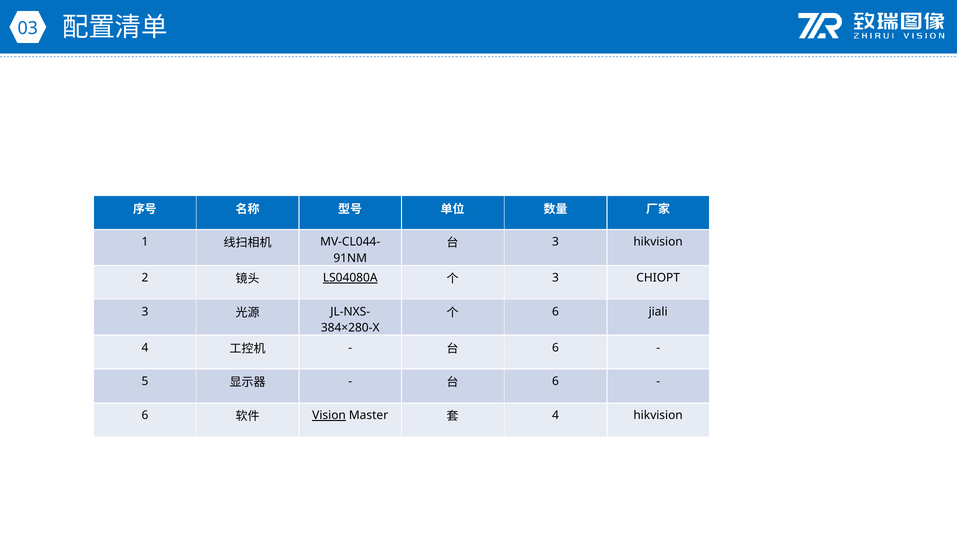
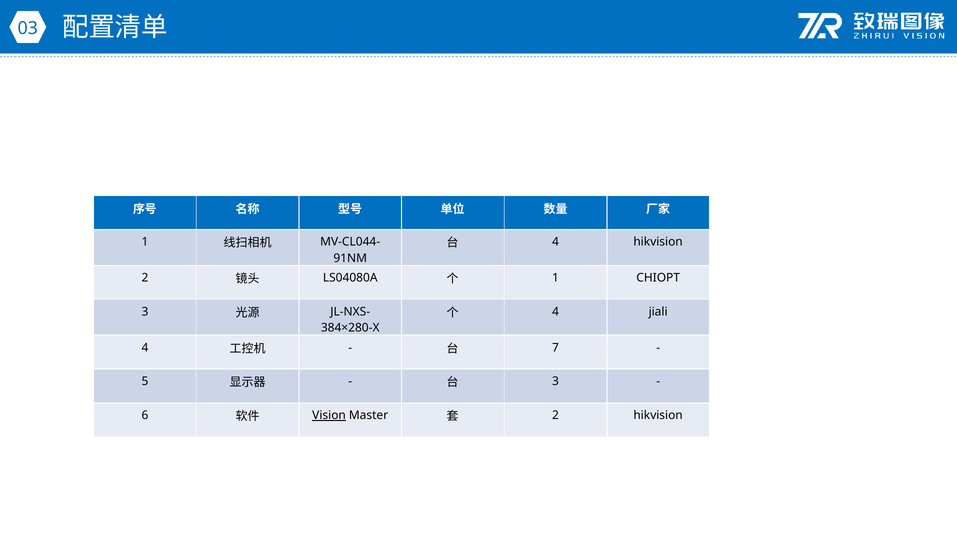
3: 3 -> 4 (556, 242)
LS04080A underline: present -> none (350, 278)
3: 3 -> 1 (556, 278)
6: 6 -> 4 (556, 312)
6: 6 -> 7 (556, 348)
6: 6 -> 3 (556, 382)
4: 4 -> 2 (556, 416)
